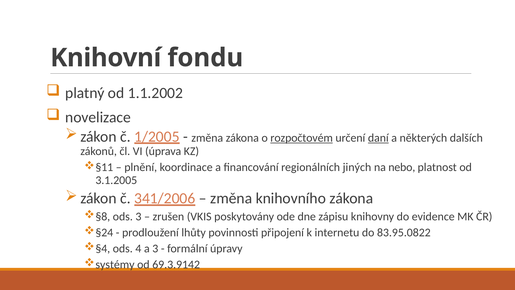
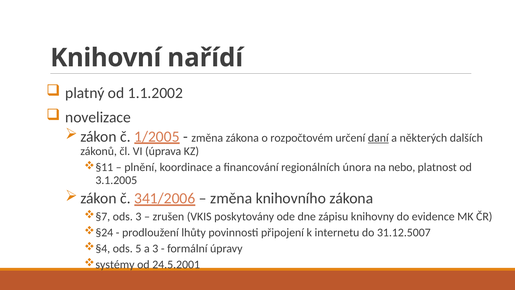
fondu: fondu -> nařídí (205, 58)
rozpočtovém underline: present -> none (302, 138)
jiných: jiných -> února (357, 167)
§8: §8 -> §7 (103, 216)
83.95.0822: 83.95.0822 -> 31.12.5007 (404, 232)
4: 4 -> 5 (138, 248)
69.3.9142: 69.3.9142 -> 24.5.2001 (176, 264)
